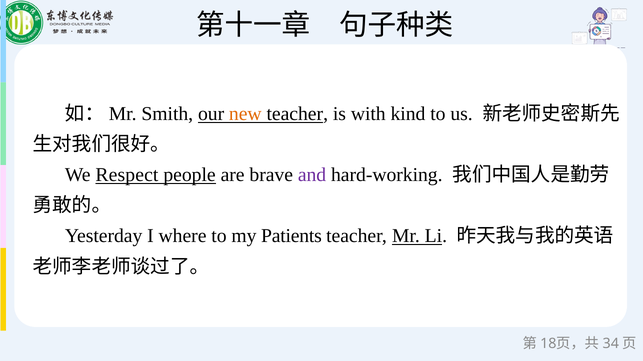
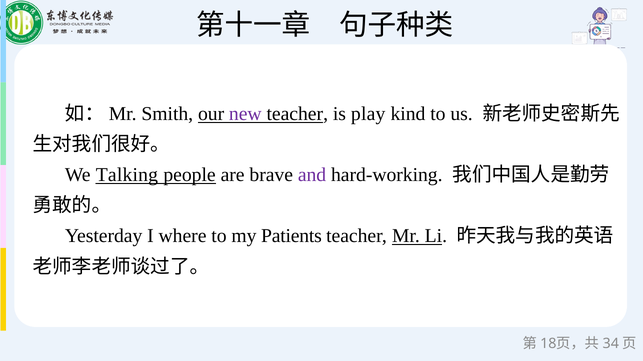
new colour: orange -> purple (245, 114)
with: with -> play (368, 114)
Respect: Respect -> Talking (127, 175)
